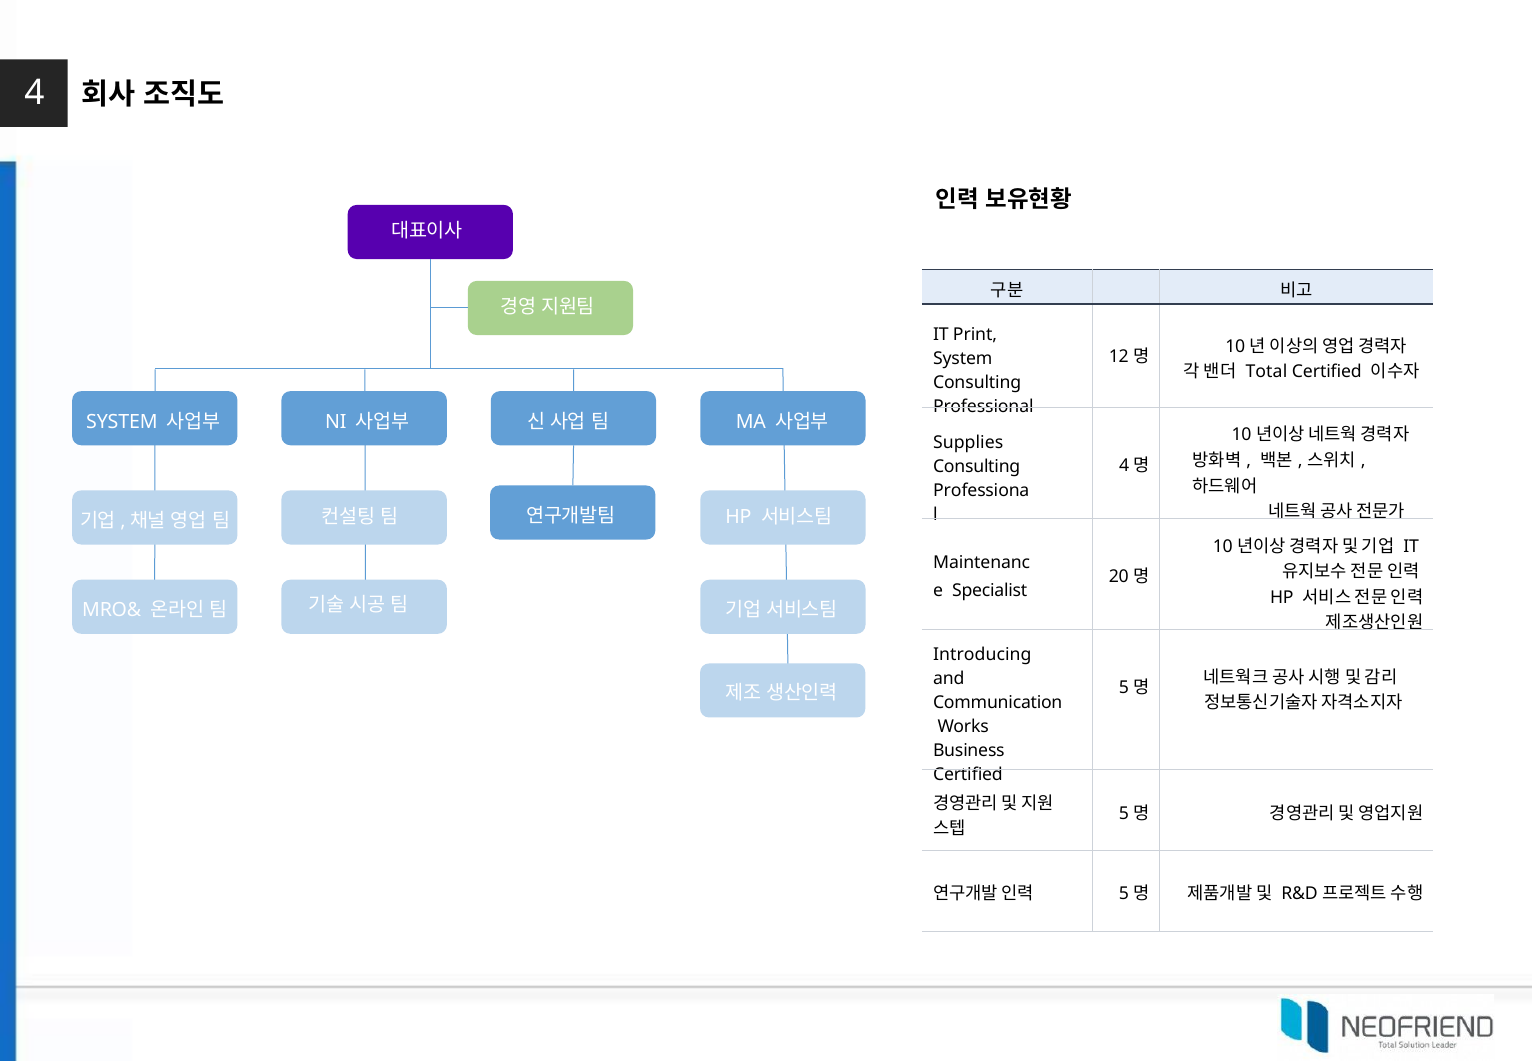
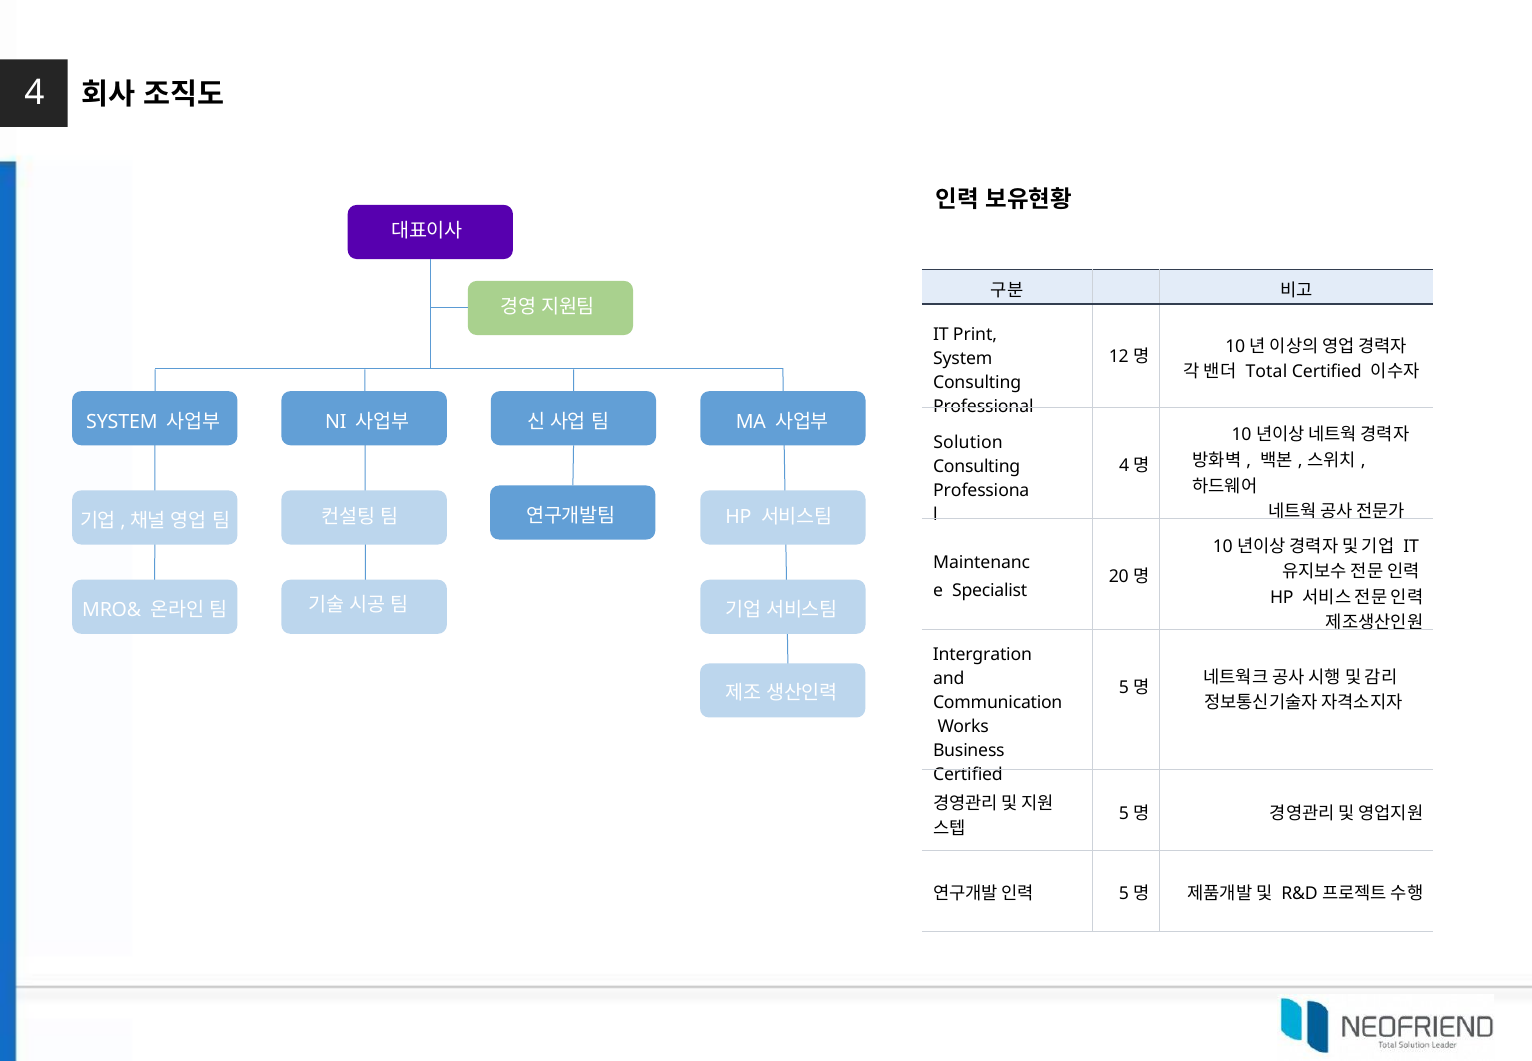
Supplies: Supplies -> Solution (968, 442)
Introducing: Introducing -> Intergration (982, 655)
